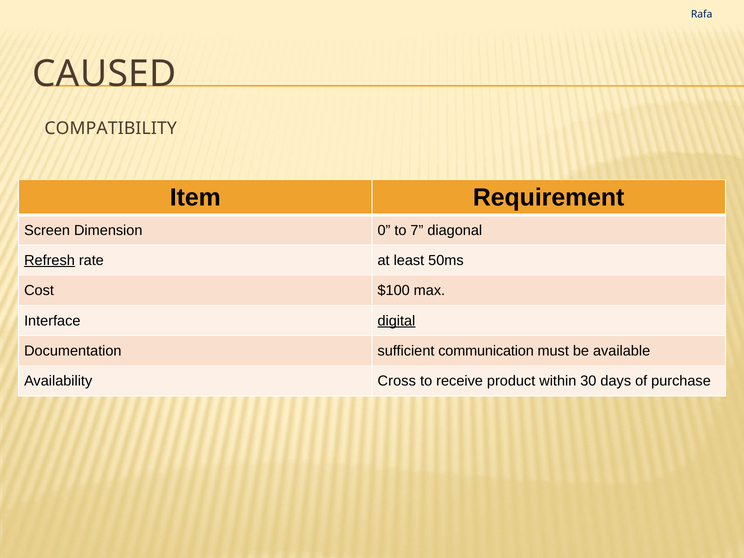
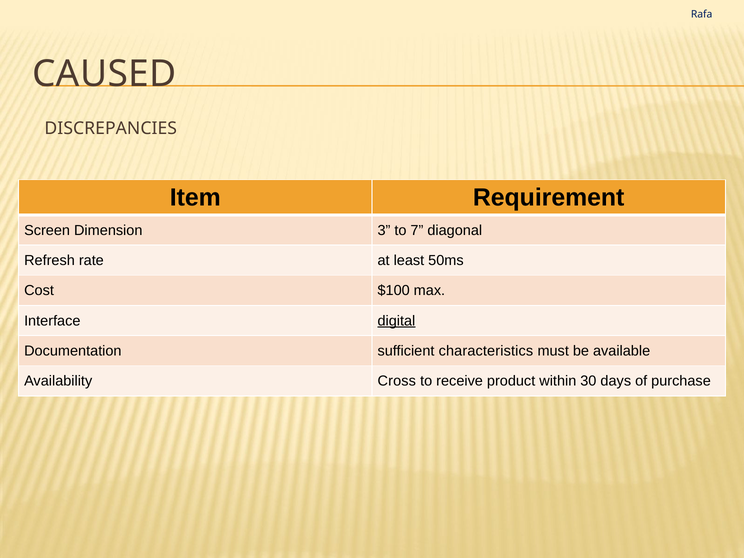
COMPATIBILITY: COMPATIBILITY -> DISCREPANCIES (111, 128)
0: 0 -> 3 (384, 230)
Refresh underline: present -> none (49, 260)
communication: communication -> characteristics (486, 351)
